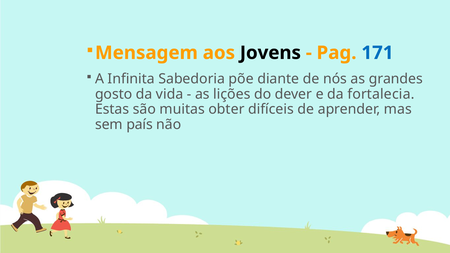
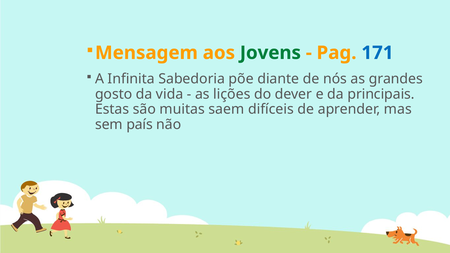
Jovens colour: black -> green (270, 53)
fortalecia: fortalecia -> principais (381, 94)
obter: obter -> saem (226, 109)
